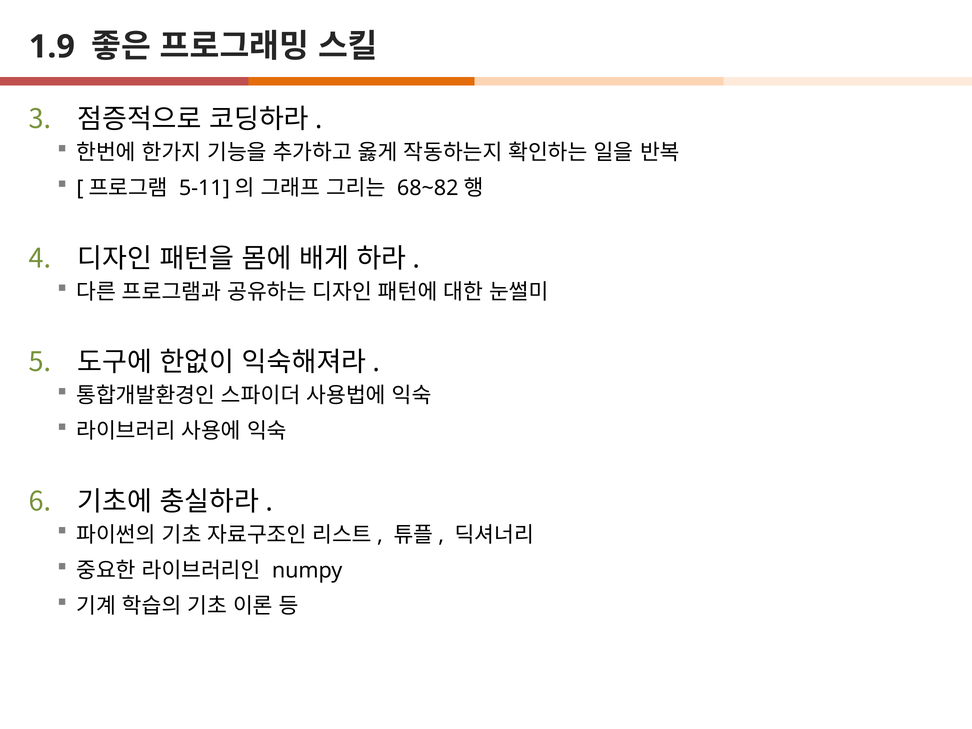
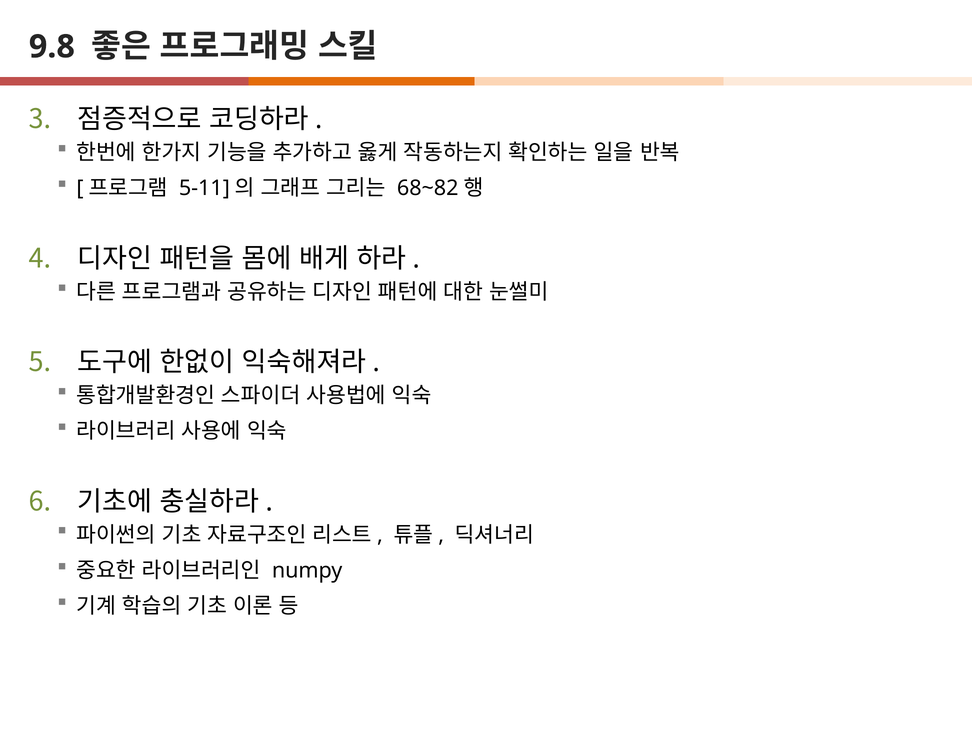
1.9: 1.9 -> 9.8 (52, 47)
